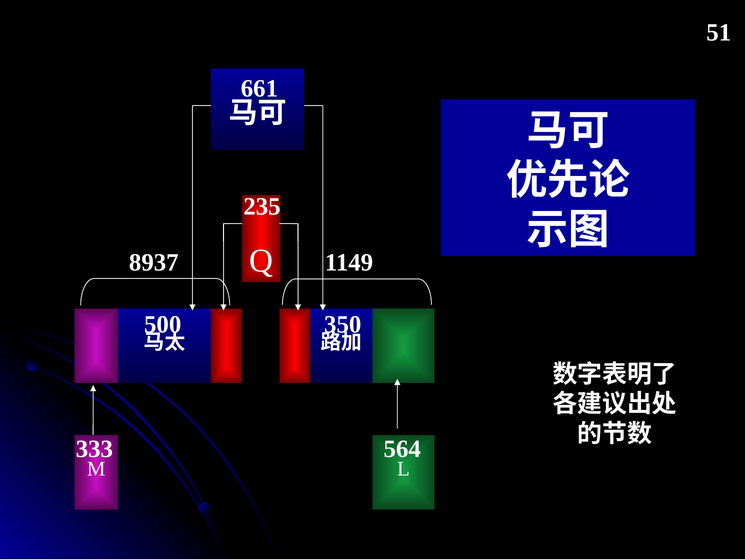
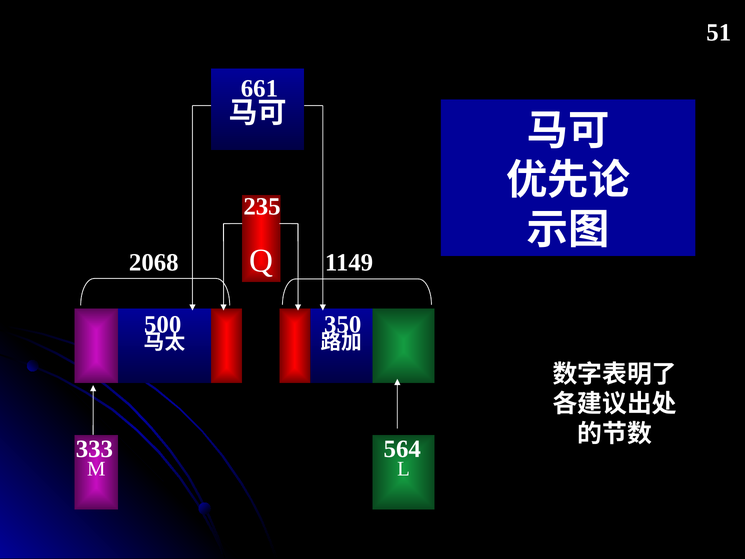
8937: 8937 -> 2068 (154, 262)
